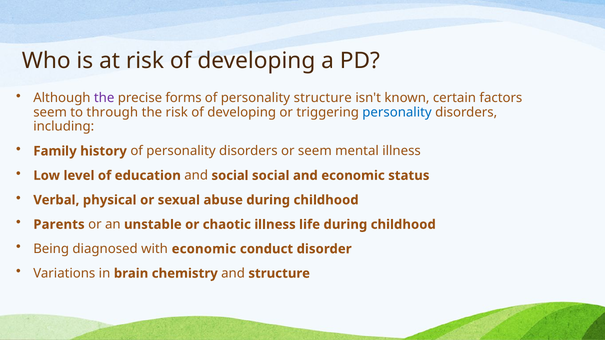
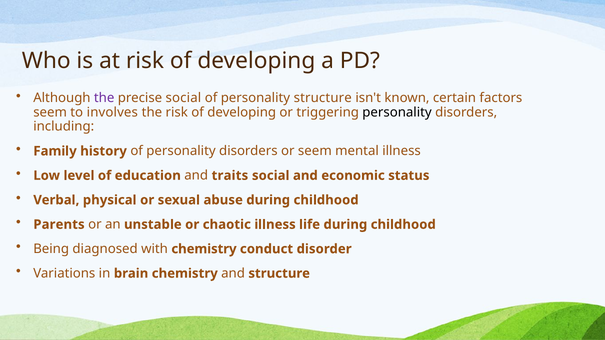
precise forms: forms -> social (183, 98)
through: through -> involves (112, 112)
personality colour: blue -> black (397, 112)
and social: social -> traits (230, 176)
with economic: economic -> chemistry (204, 249)
